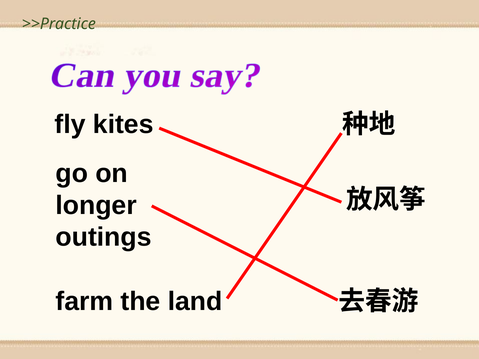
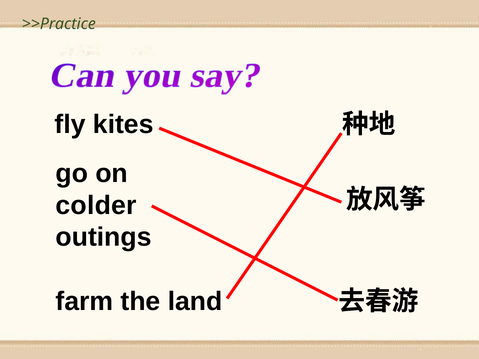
longer: longer -> colder (96, 205)
